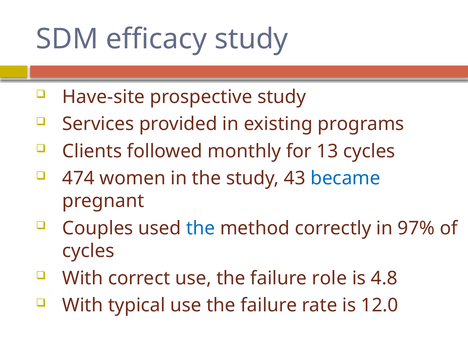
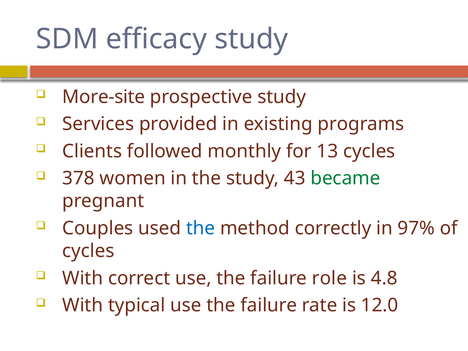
Have-site: Have-site -> More-site (104, 97)
474: 474 -> 378 (78, 178)
became colour: blue -> green (345, 178)
